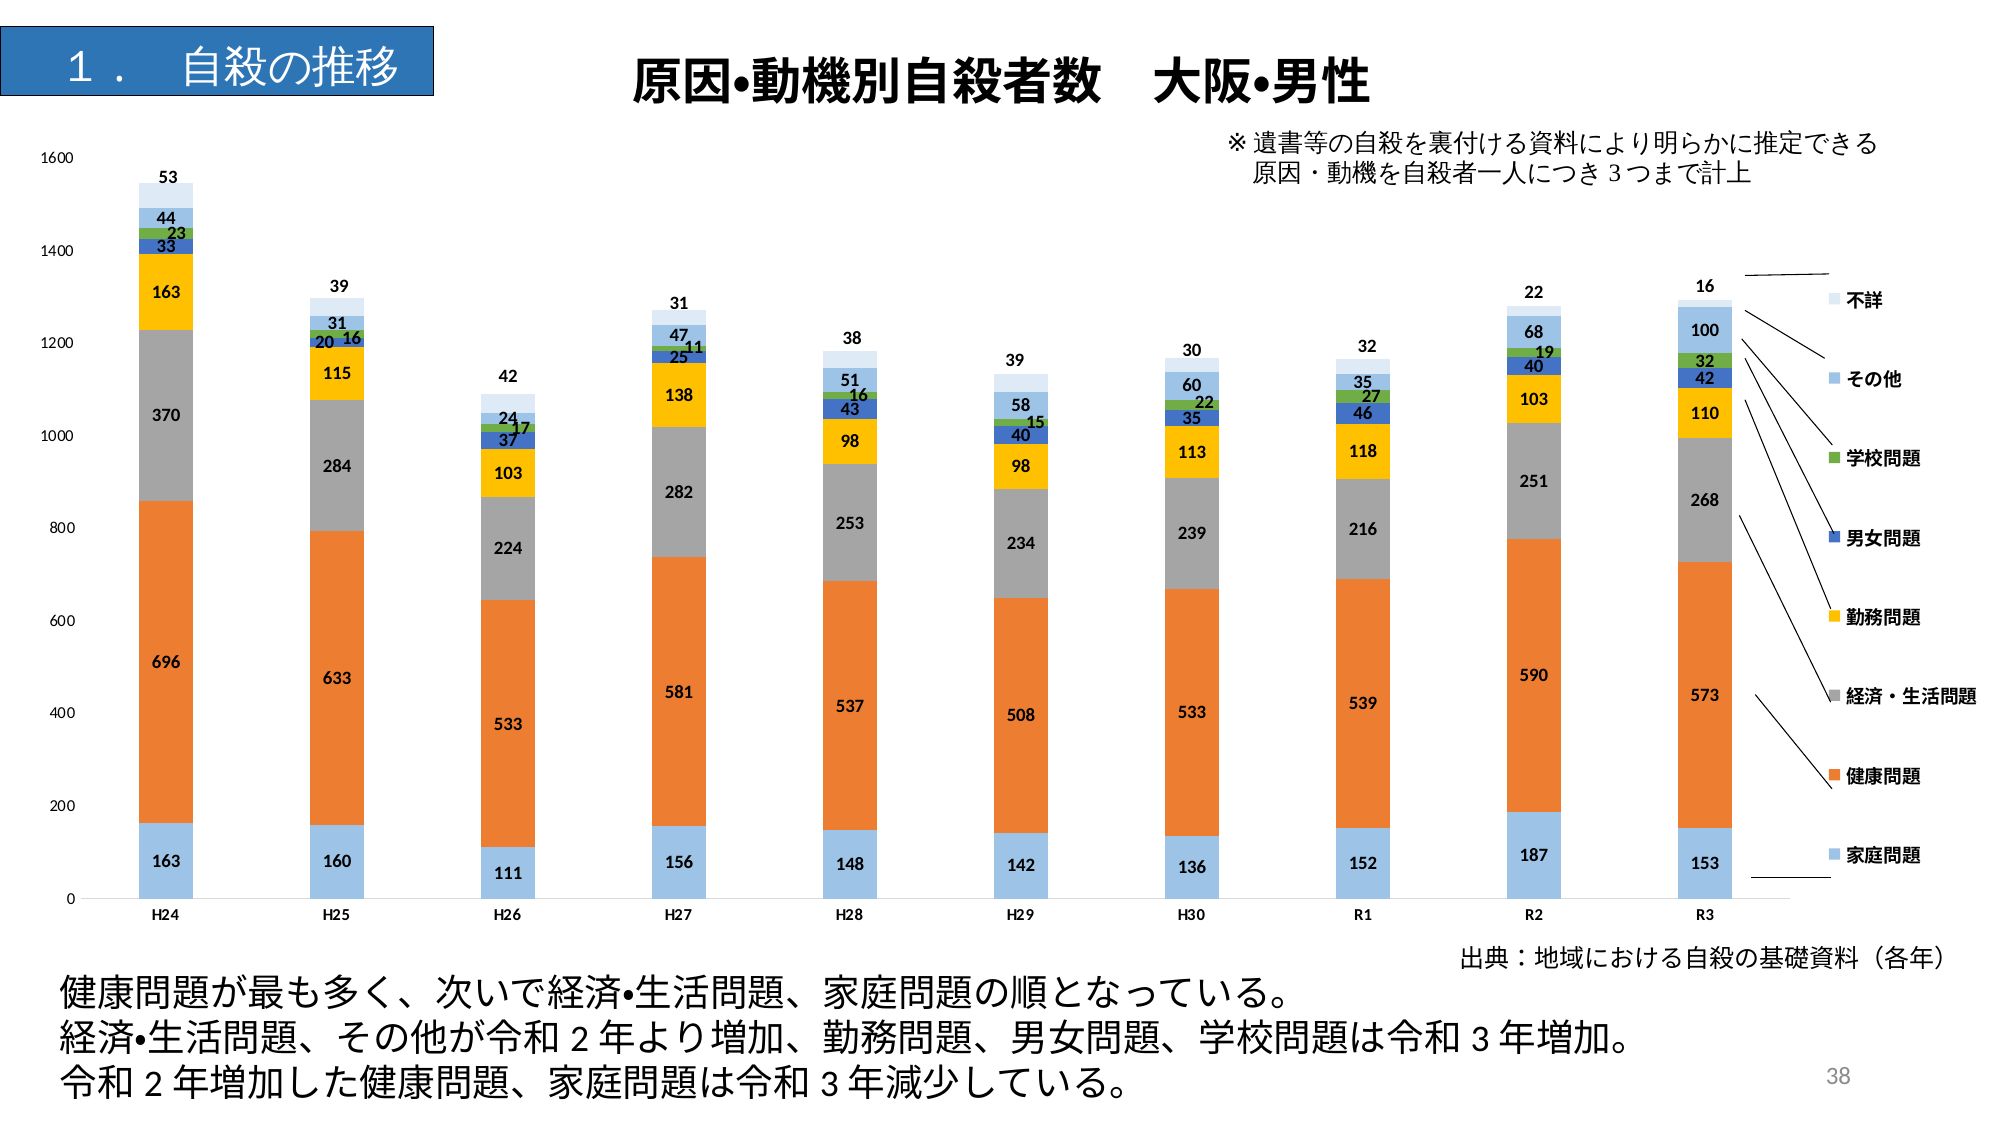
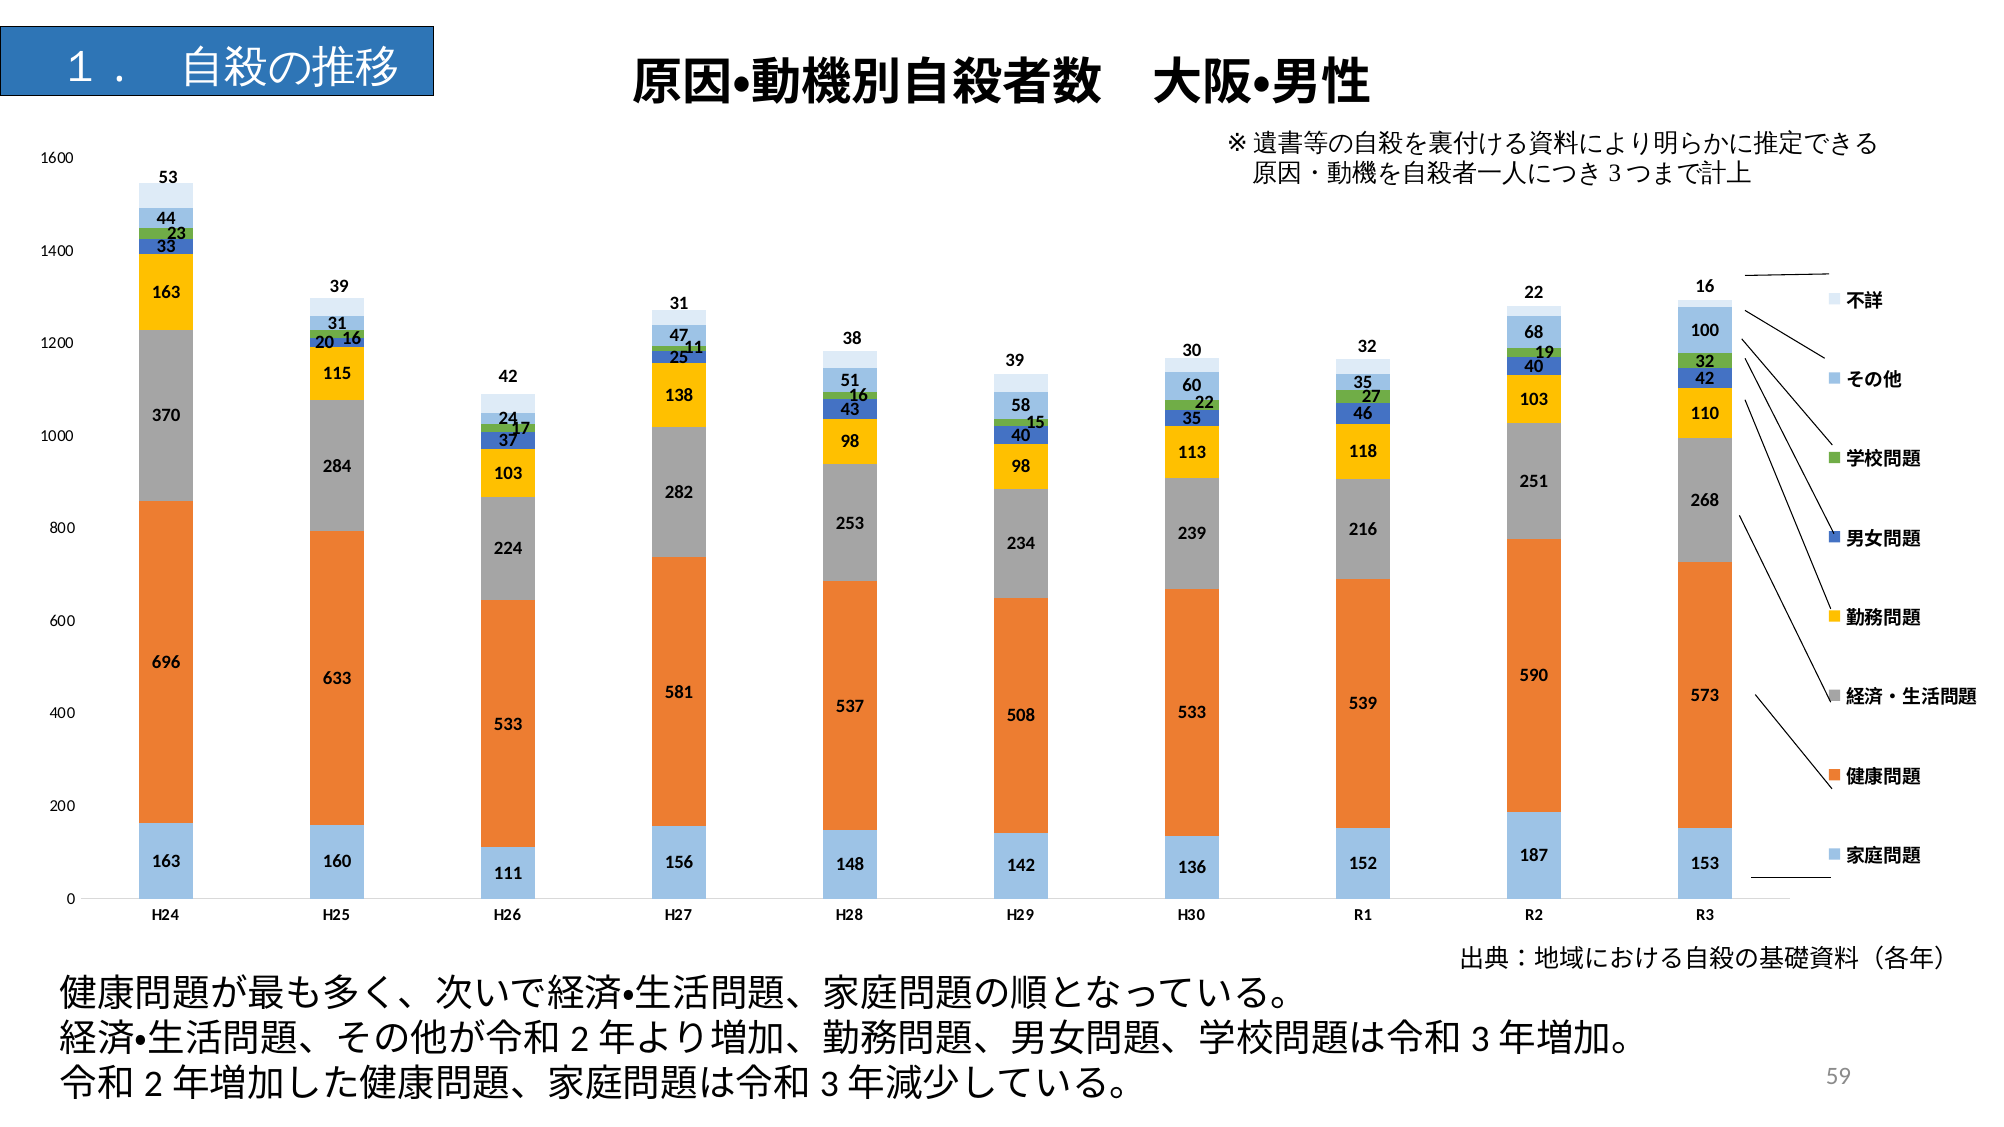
38: 38 -> 59 (1838, 1076)
